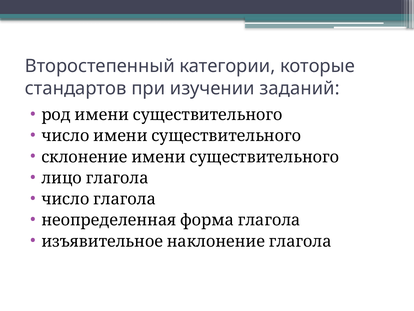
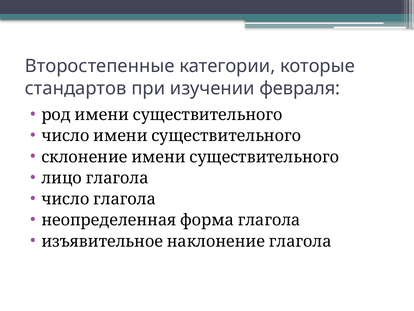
Второстепенный: Второстепенный -> Второстепенные (100, 66)
заданий: заданий -> февраля (300, 88)
